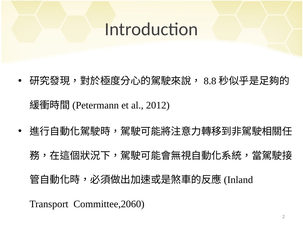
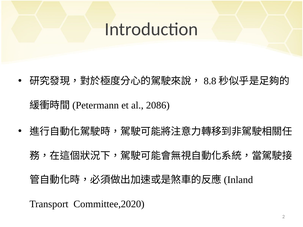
2012: 2012 -> 2086 (158, 105)
Committee,2060: Committee,2060 -> Committee,2020 (109, 204)
